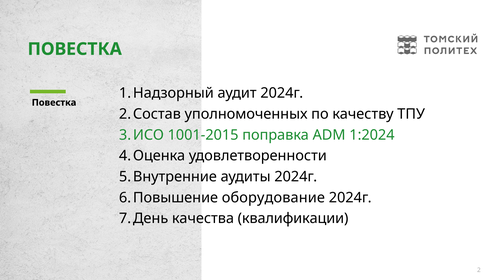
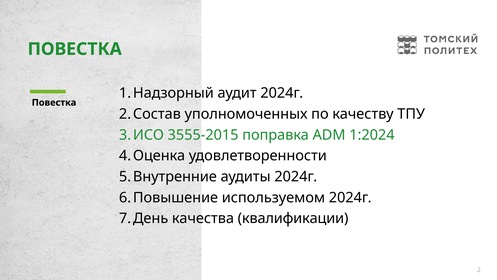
1001-2015: 1001-2015 -> 3555-2015 (203, 135)
оборудование: оборудование -> используемом (273, 197)
